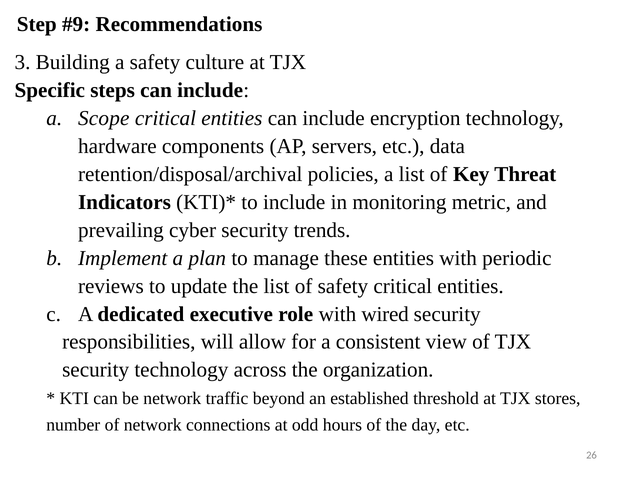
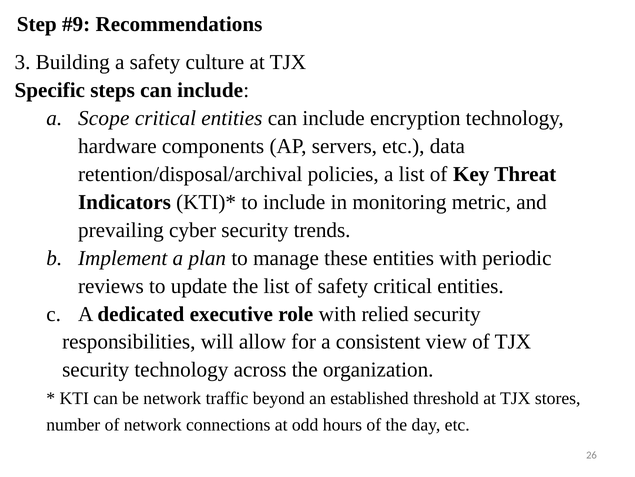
wired: wired -> relied (385, 314)
